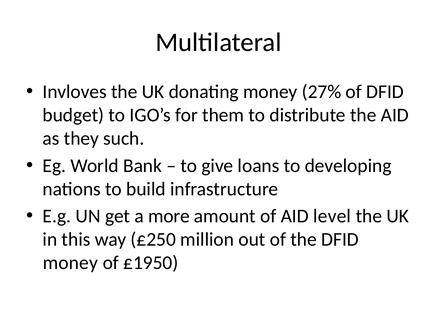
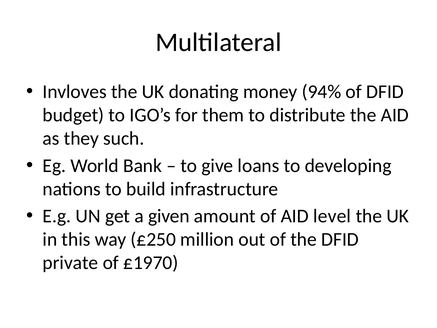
27%: 27% -> 94% (322, 92)
more: more -> given (169, 216)
money: money -> private (70, 263)
£1950: £1950 -> £1970 (151, 263)
